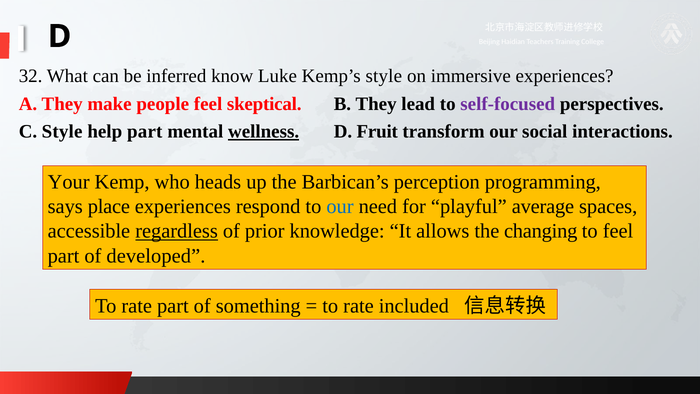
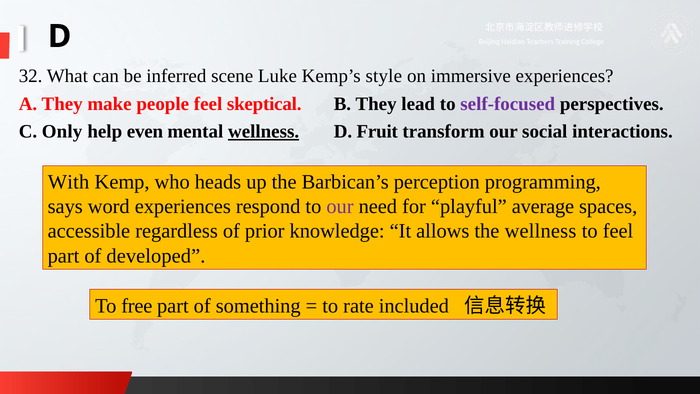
know: know -> scene (232, 76)
C Style: Style -> Only (62, 132)
help part: part -> even (145, 132)
Your: Your -> With (69, 182)
place: place -> word (109, 207)
our colour: blue -> purple (340, 207)
regardless underline: present -> none (177, 231)
the changing: changing -> wellness (541, 231)
rate: rate -> free (137, 306)
